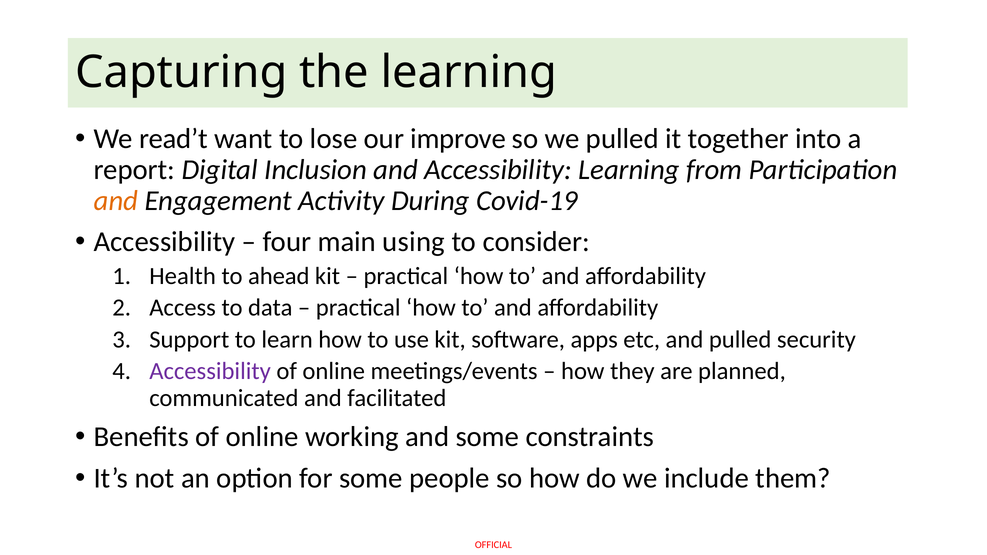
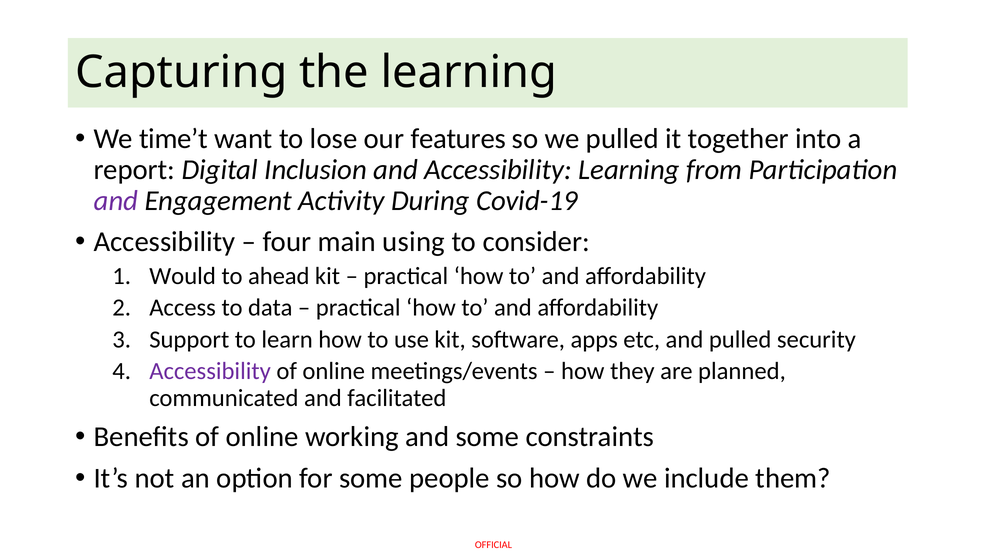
read’t: read’t -> time’t (173, 139)
improve: improve -> features (458, 139)
and colour: orange -> purple (116, 201)
Health: Health -> Would (183, 276)
